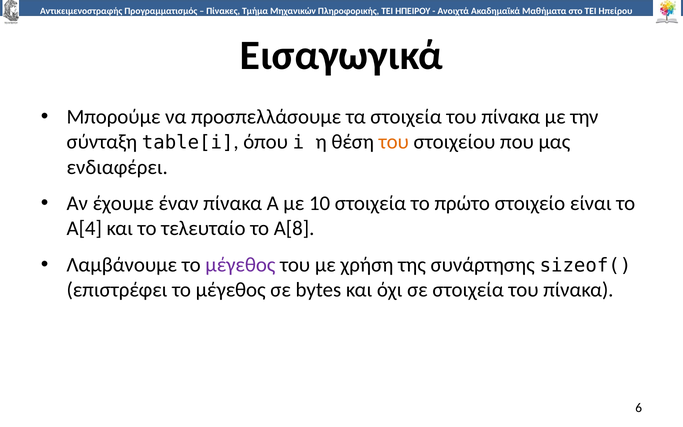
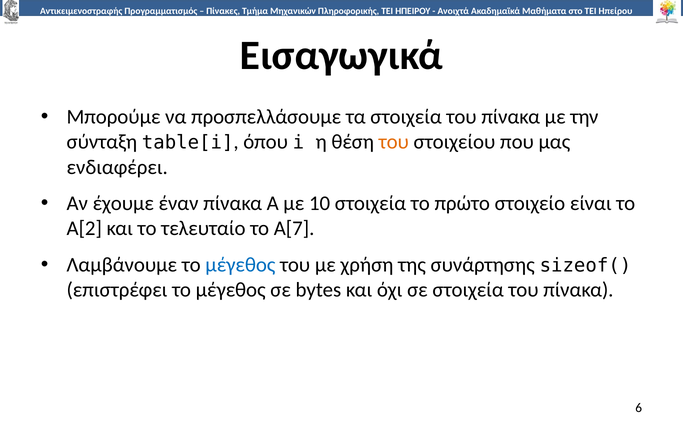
A[4: A[4 -> A[2 (84, 229)
A[8: A[8 -> A[7 (294, 229)
μέγεθος colour: purple -> blue (240, 265)
